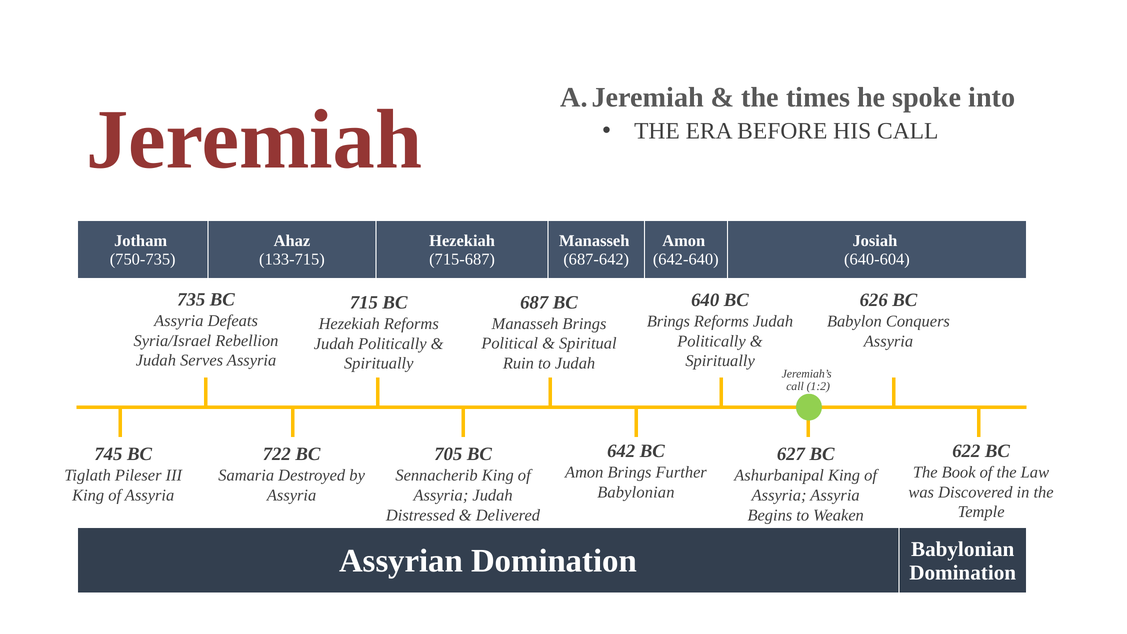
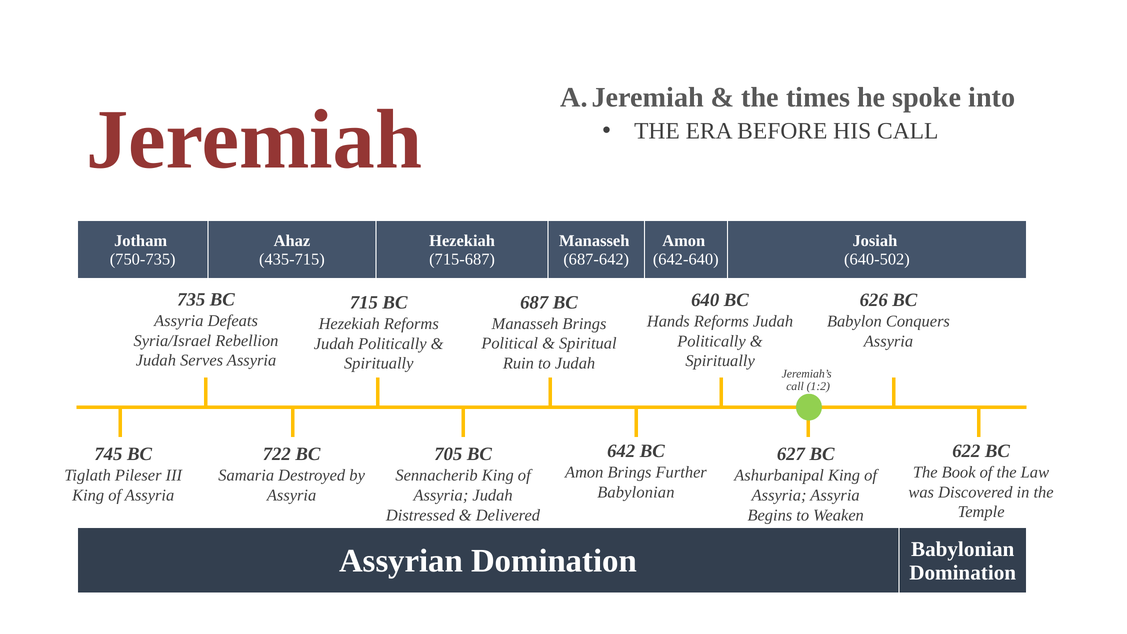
133-715: 133-715 -> 435-715 (292, 259)
640-604: 640-604 -> 640-502 (877, 259)
Brings: Brings -> Hands (668, 321)
